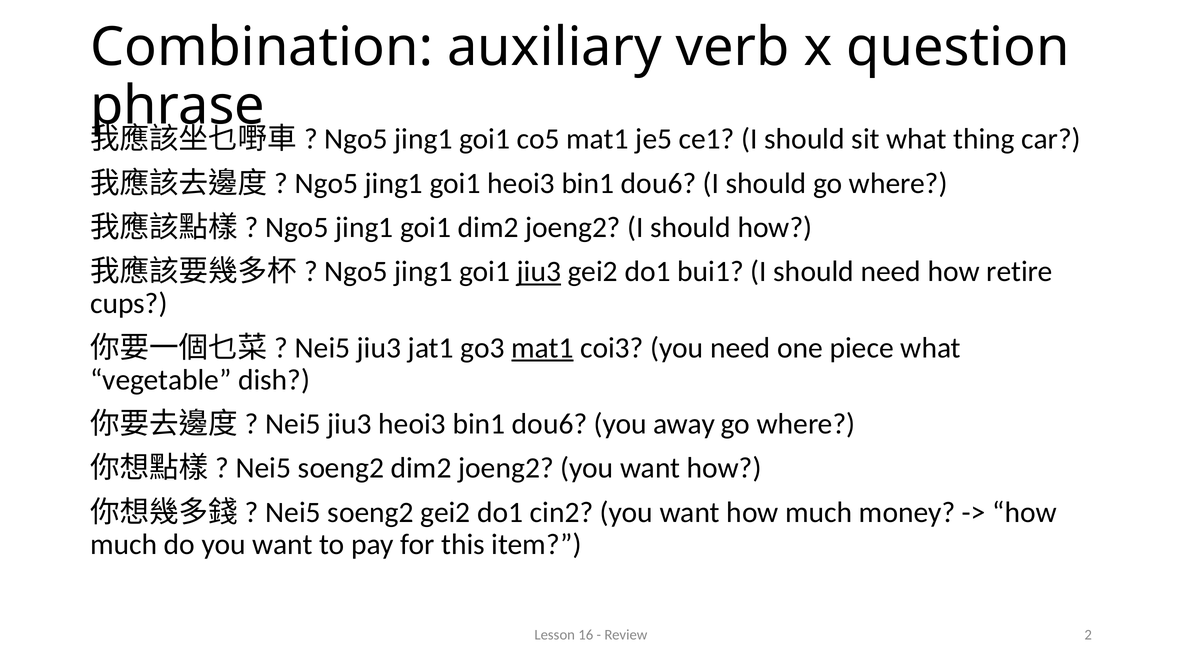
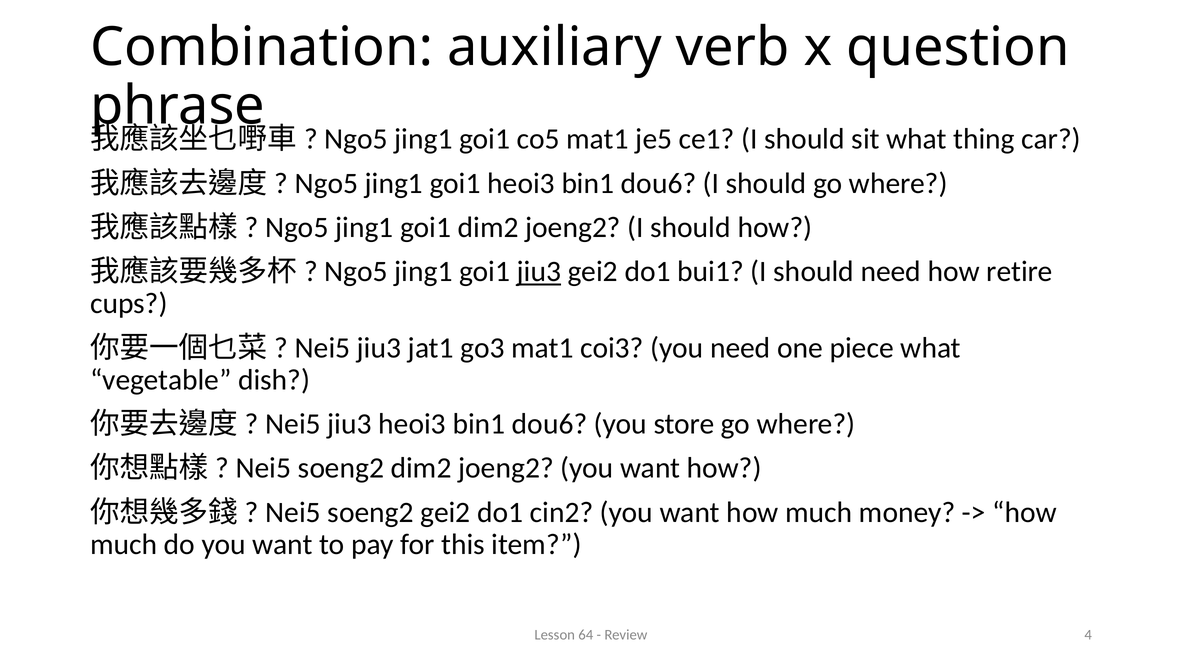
mat1 underline: present -> none (543, 348)
away: away -> store (684, 424)
16: 16 -> 64 (586, 635)
2: 2 -> 4 (1088, 635)
